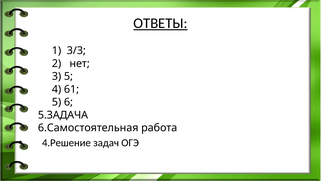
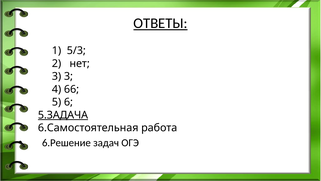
3/3: 3/3 -> 5/3 (76, 51)
3 5: 5 -> 3 (68, 76)
61: 61 -> 66 (72, 89)
5.ЗАДАЧА underline: none -> present (63, 115)
4.Решение: 4.Решение -> 6.Решение (66, 143)
